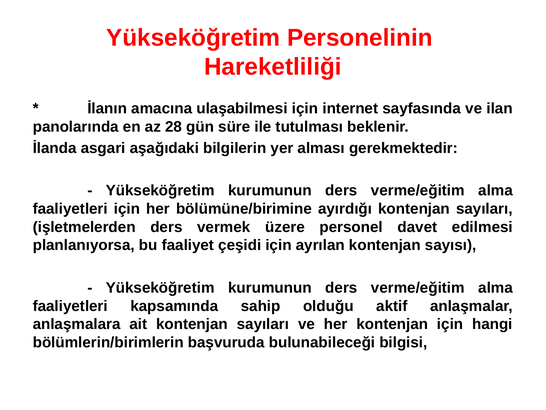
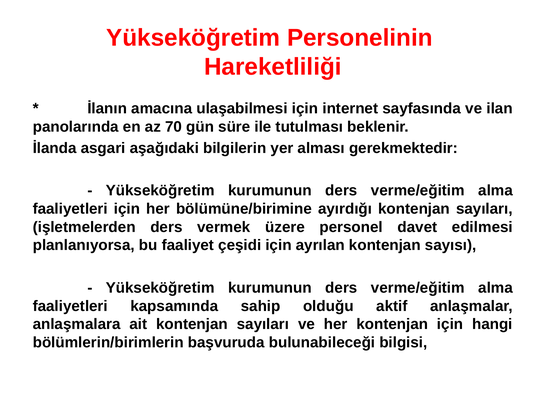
28: 28 -> 70 (174, 127)
